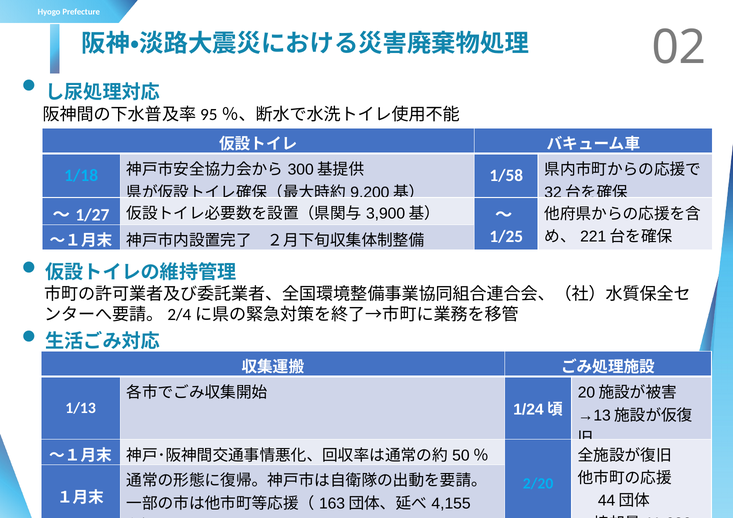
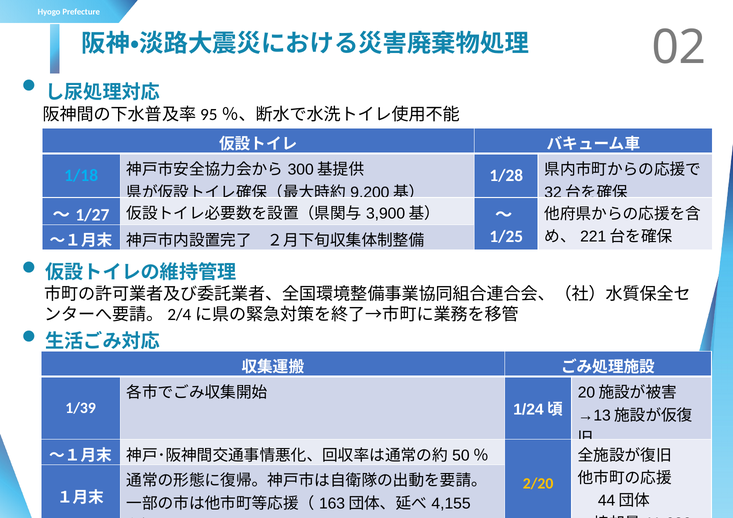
1/58: 1/58 -> 1/28 (506, 176)
1/13: 1/13 -> 1/39 (81, 408)
2/20 colour: light blue -> yellow (538, 484)
